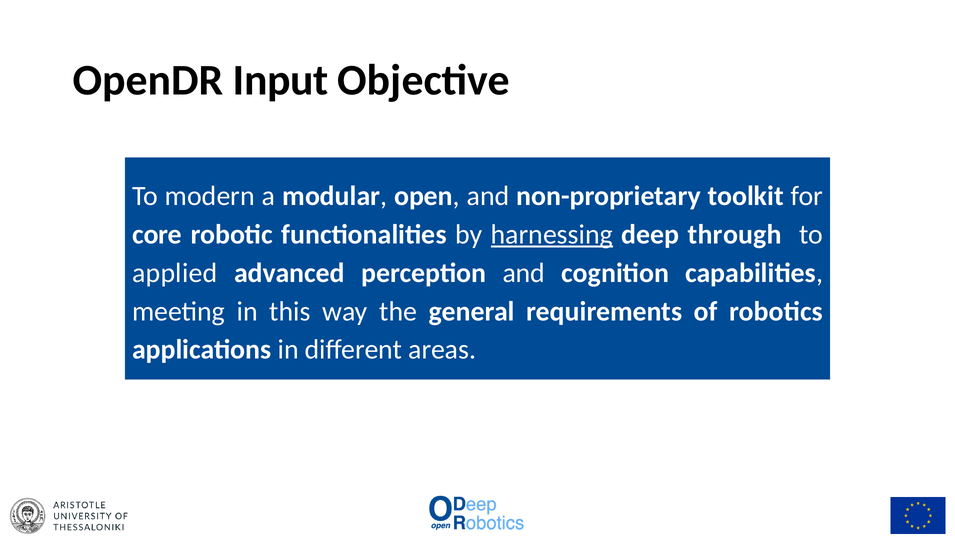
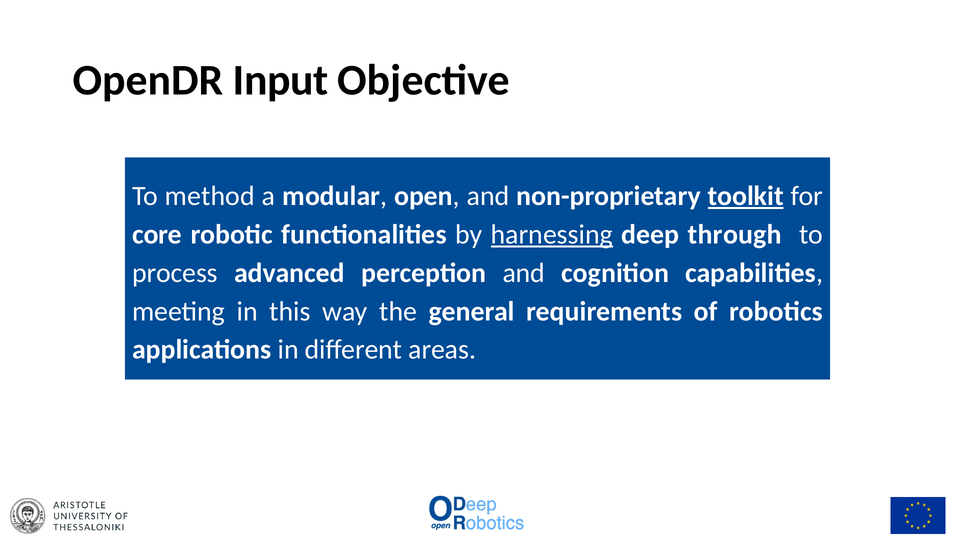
modern: modern -> method (210, 196)
toolkit underline: none -> present (746, 196)
applied: applied -> process (175, 273)
